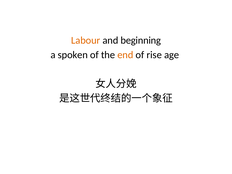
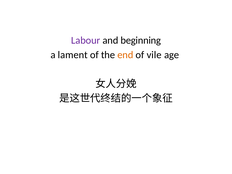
Labour colour: orange -> purple (86, 40)
spoken: spoken -> lament (73, 55)
rise: rise -> vile (154, 55)
